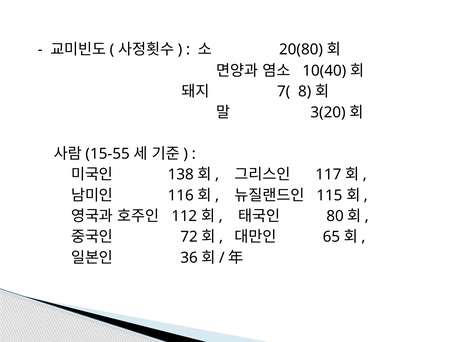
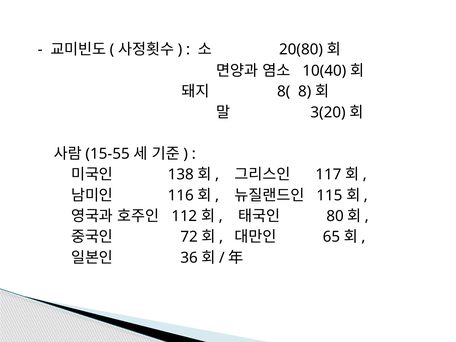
7(: 7( -> 8( (284, 92)
